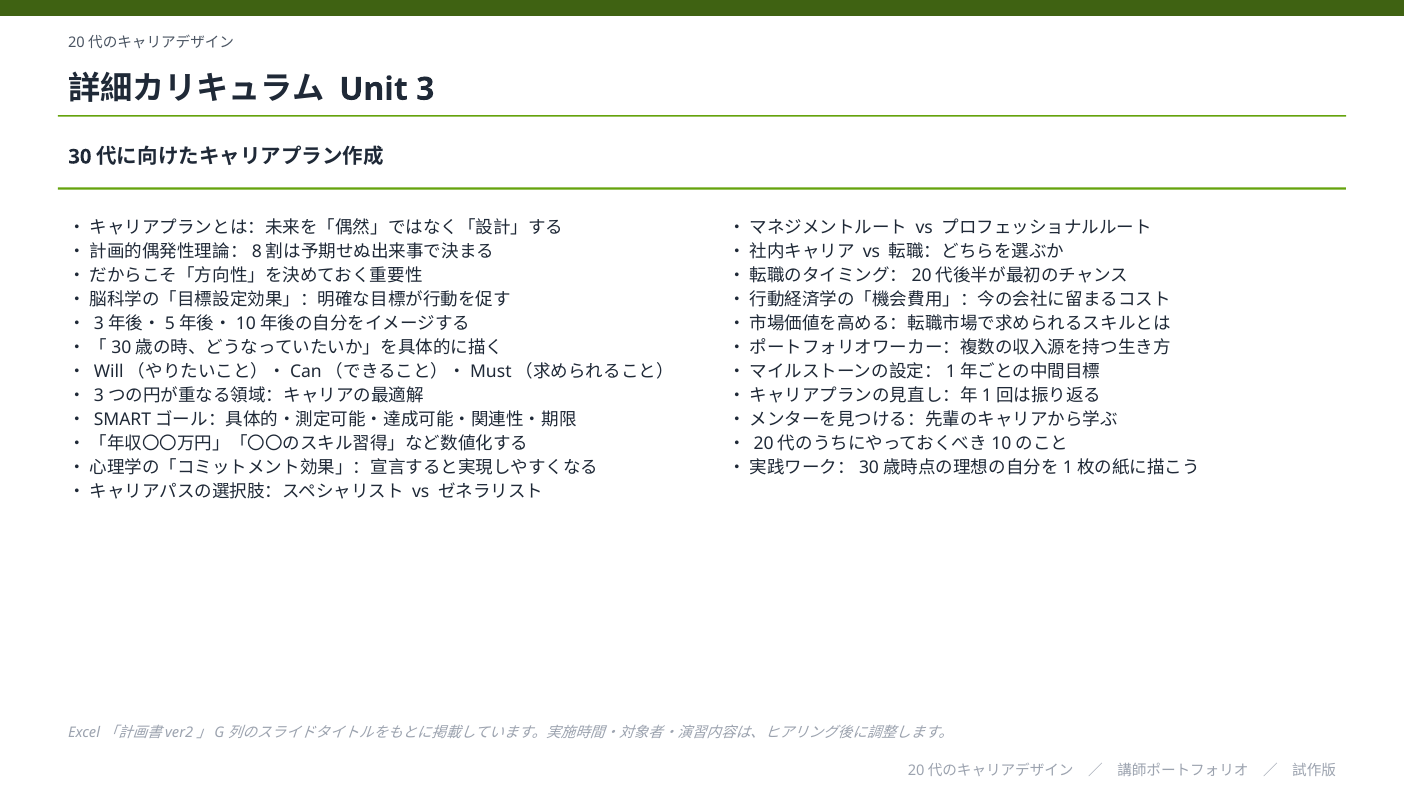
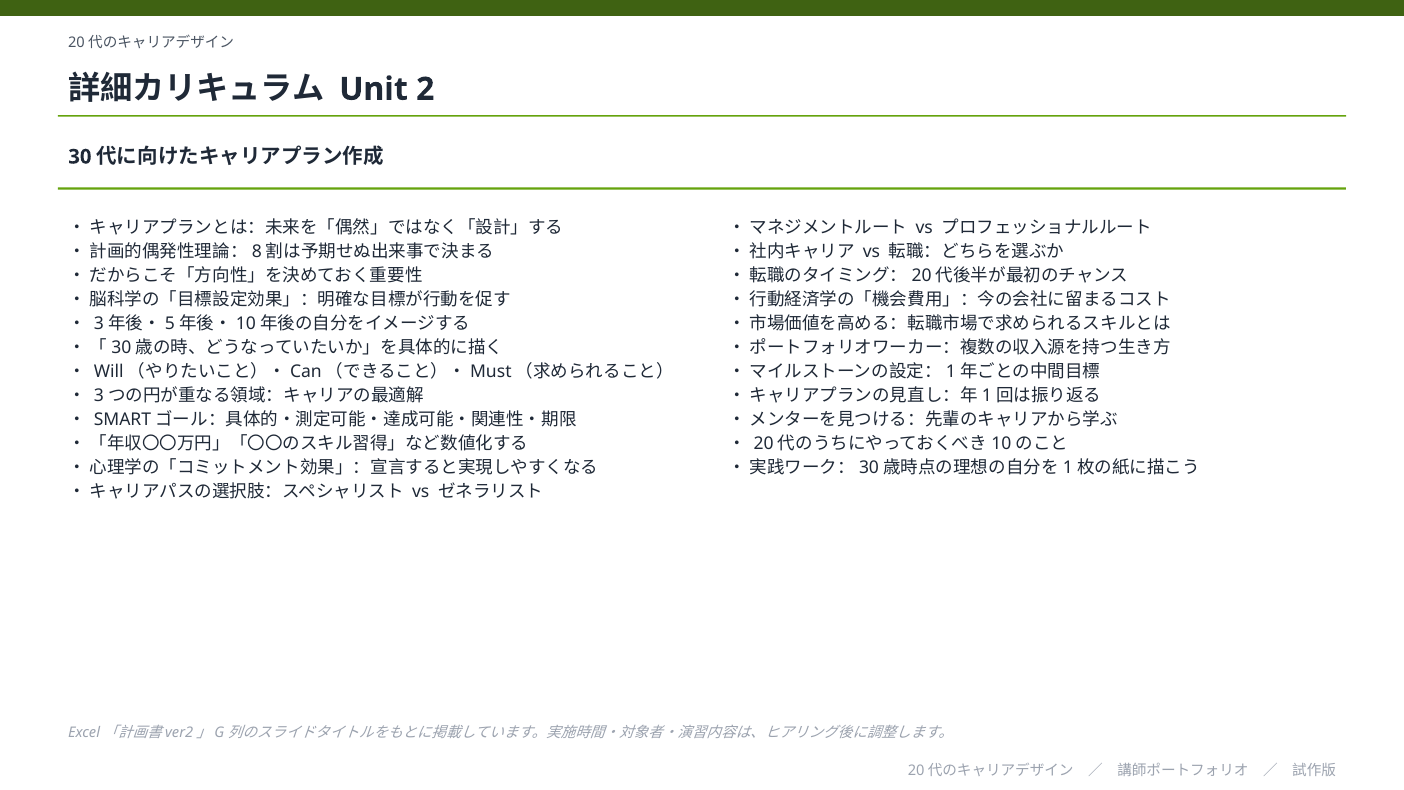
3: 3 -> 2 (425, 89)
